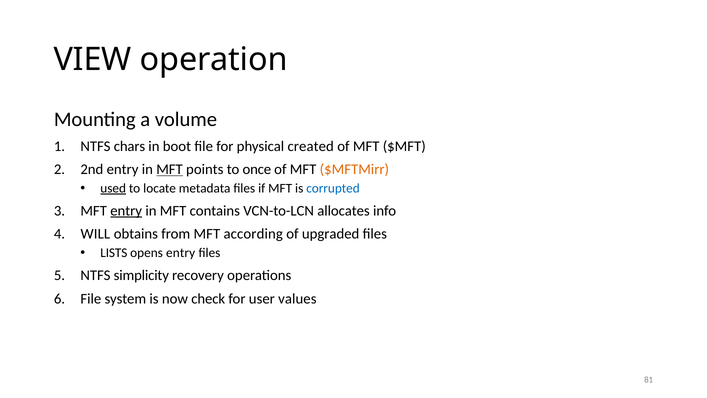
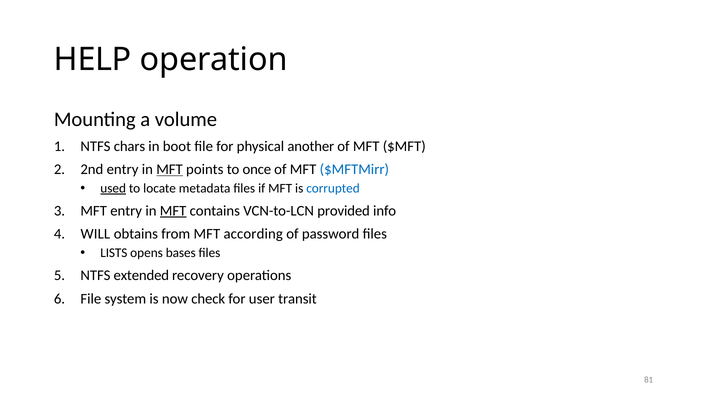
VIEW: VIEW -> HELP (93, 59)
created: created -> another (311, 146)
$MFTMirr colour: orange -> blue (354, 169)
entry underline: present -> none (126, 211)
MFT underline: none -> present (173, 211)
allocates: allocates -> provided (344, 211)
upgraded: upgraded -> password (331, 234)
opens entry: entry -> bases (181, 253)
simplicity: simplicity -> extended (141, 275)
values: values -> transit (297, 298)
